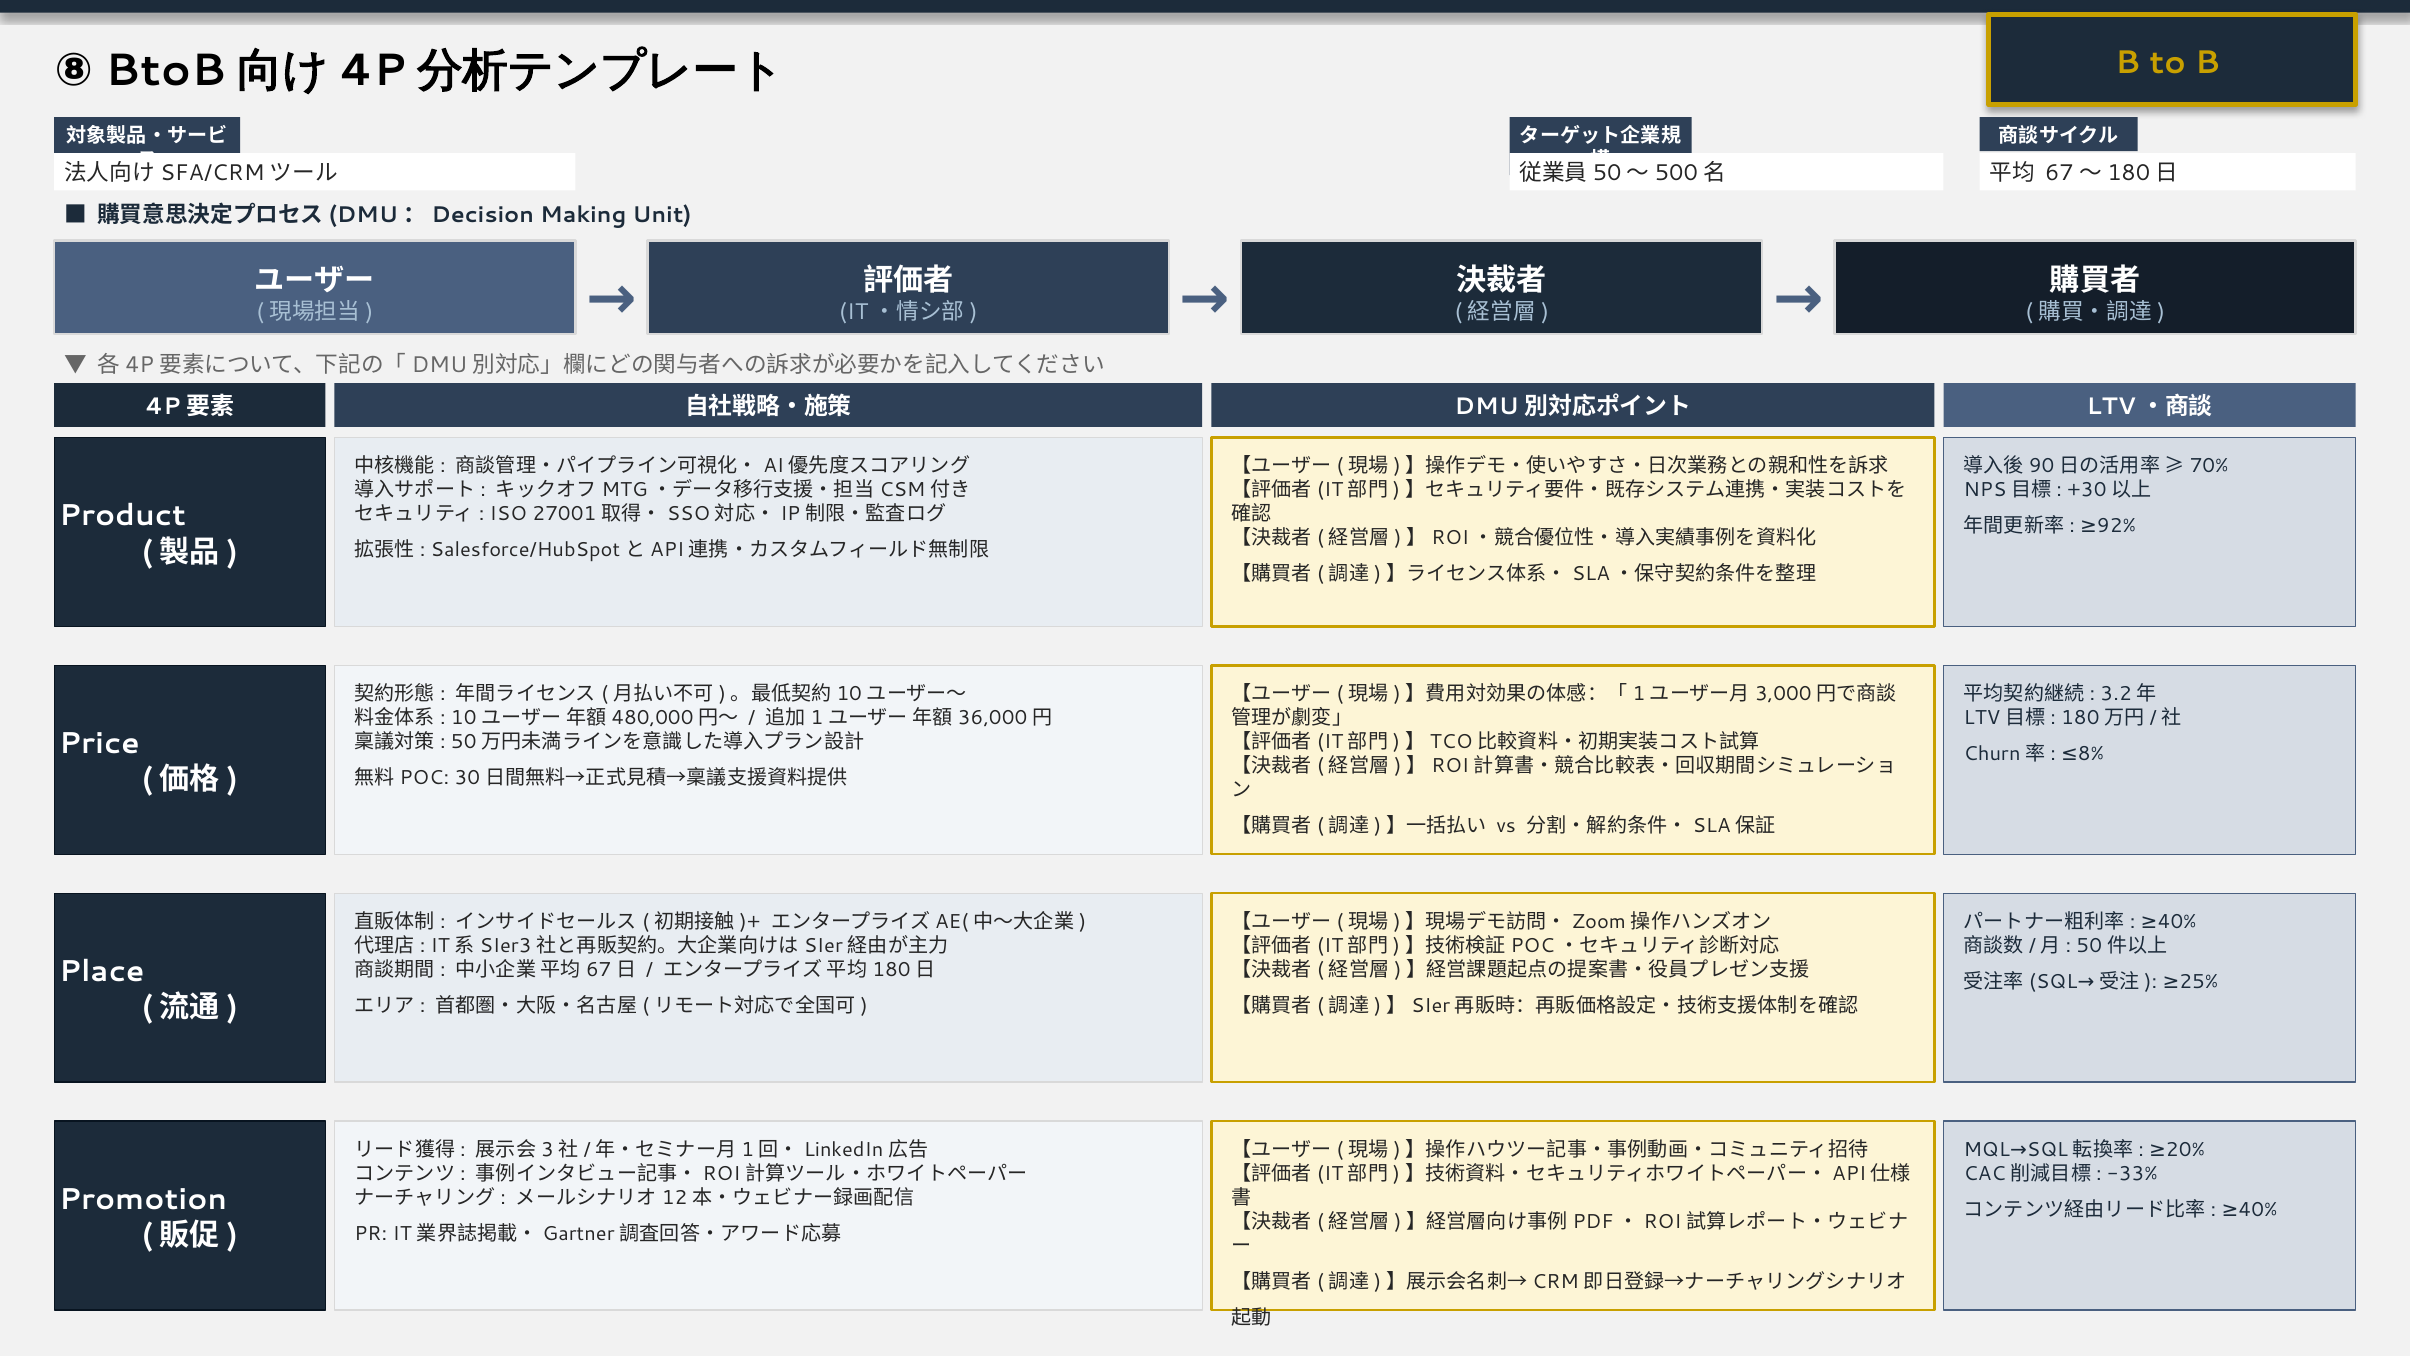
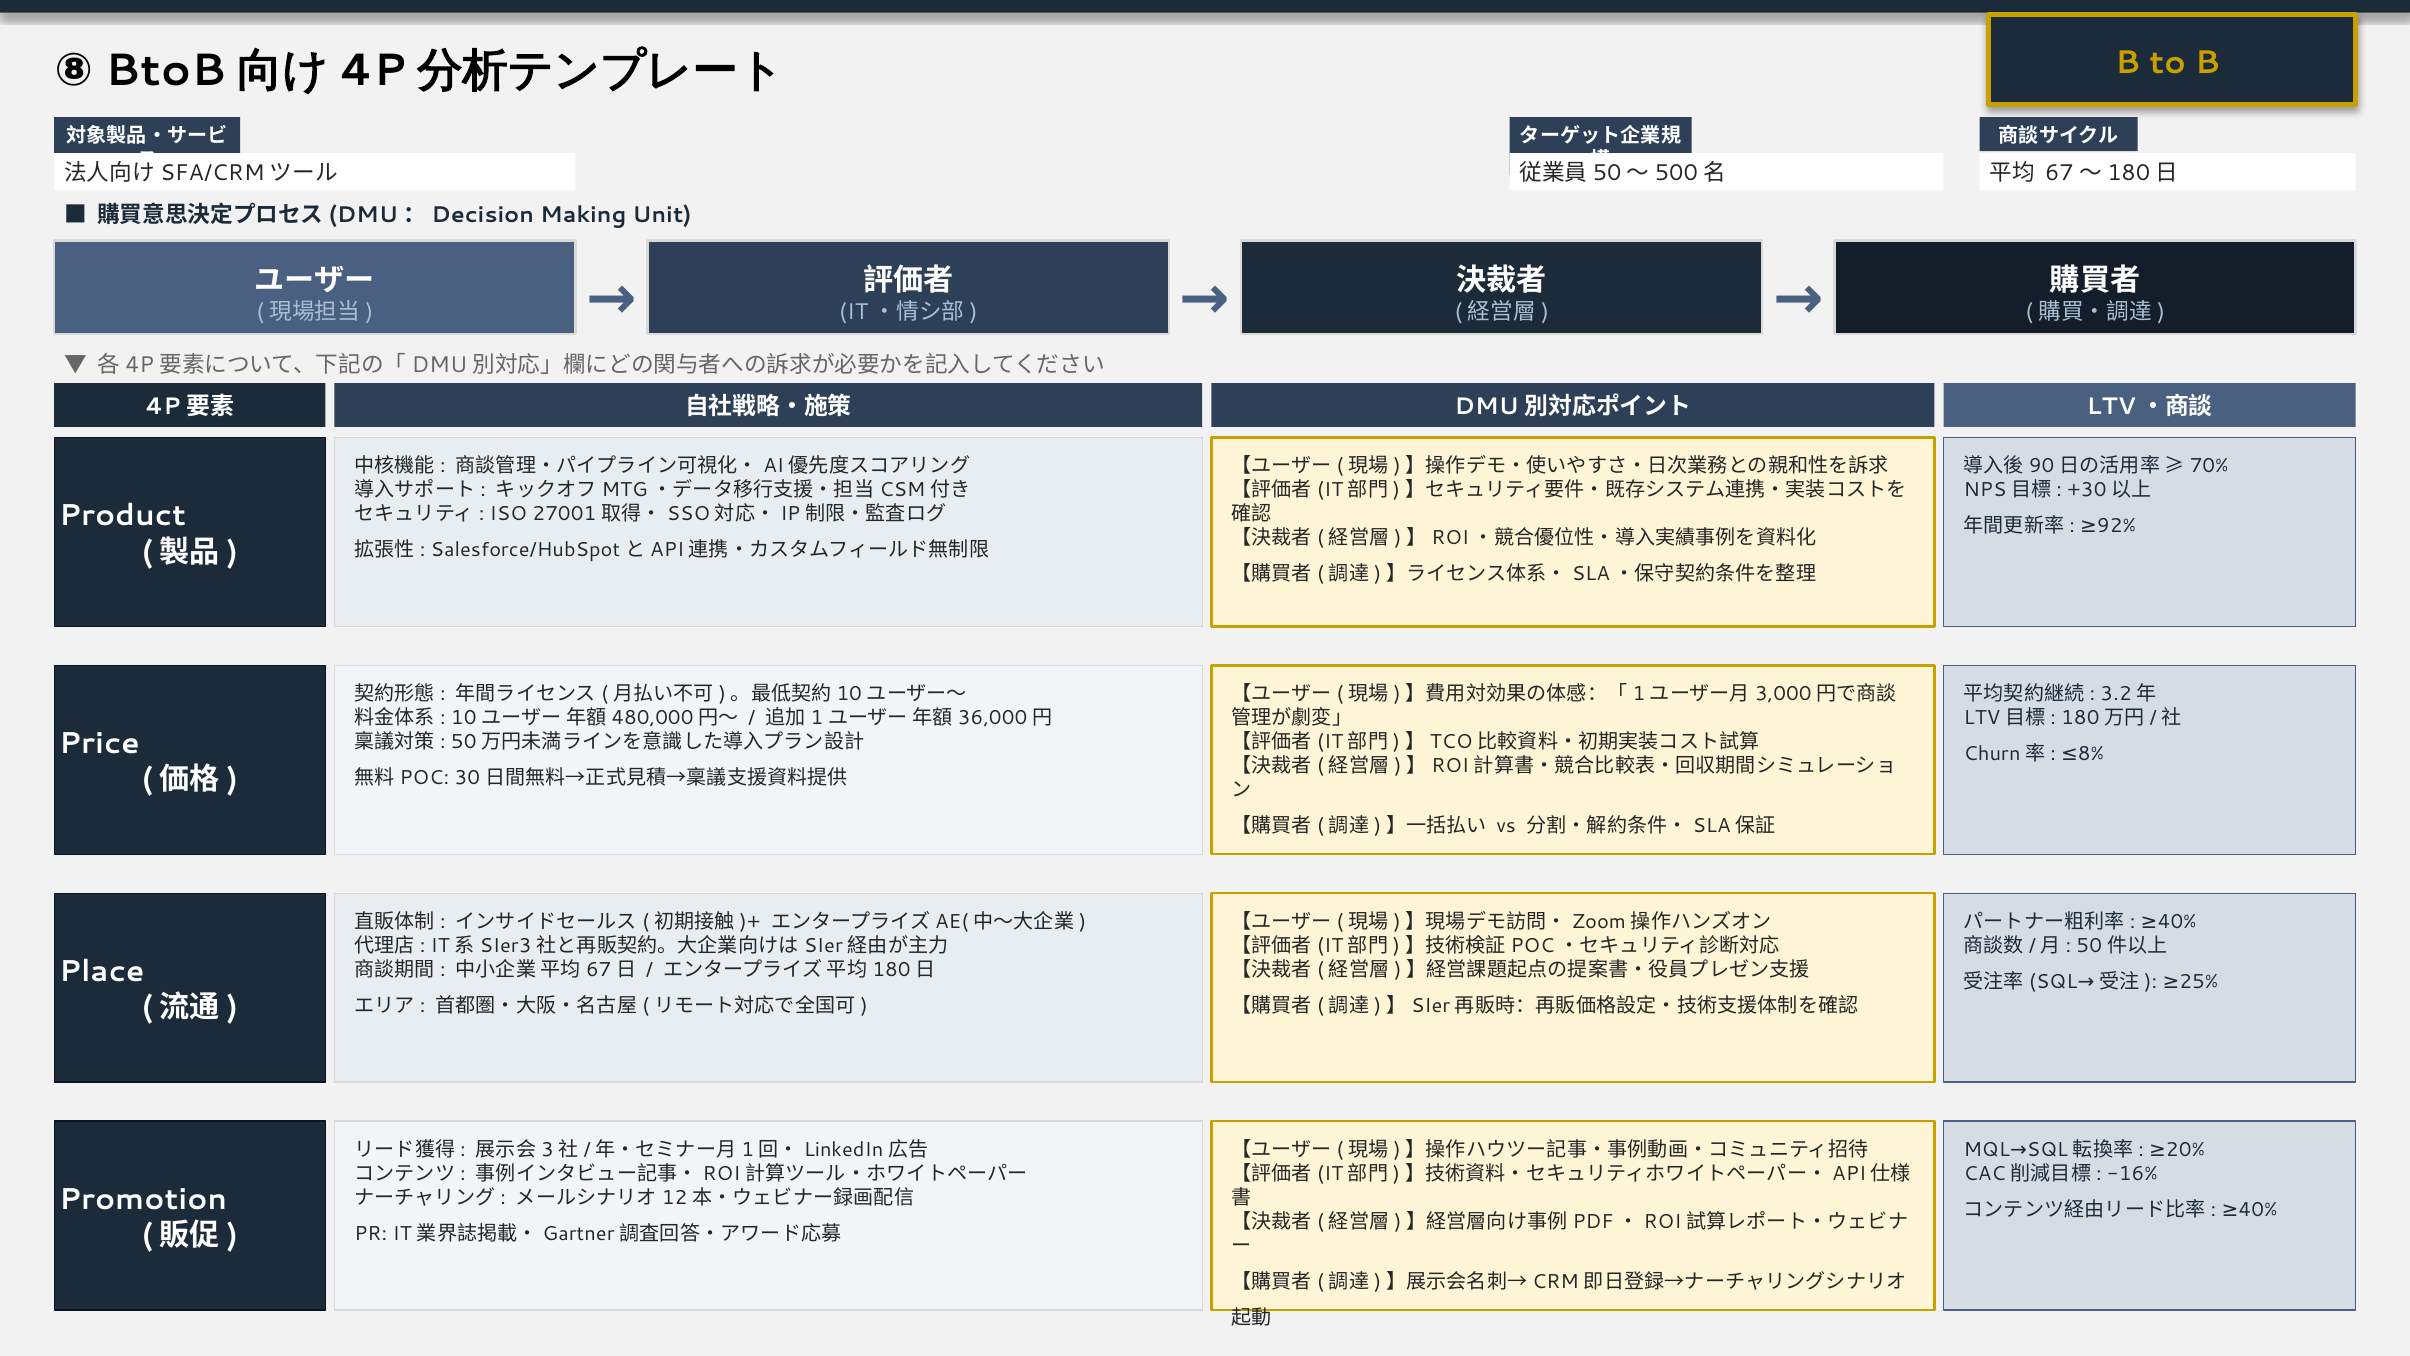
-33%: -33% -> -16% (2132, 1174)
